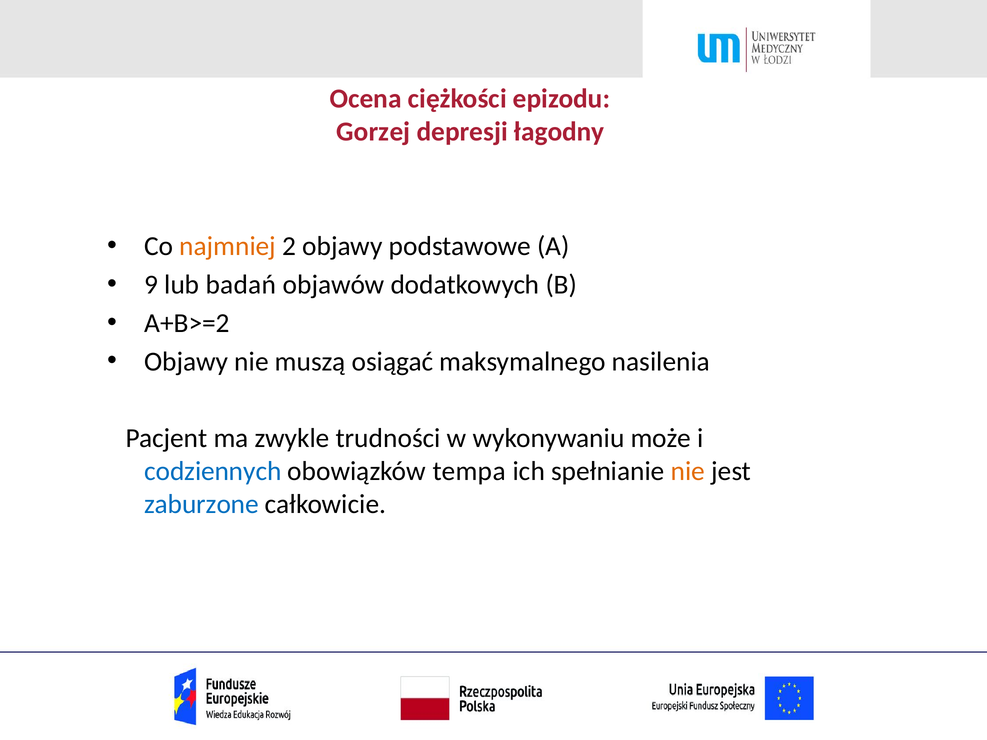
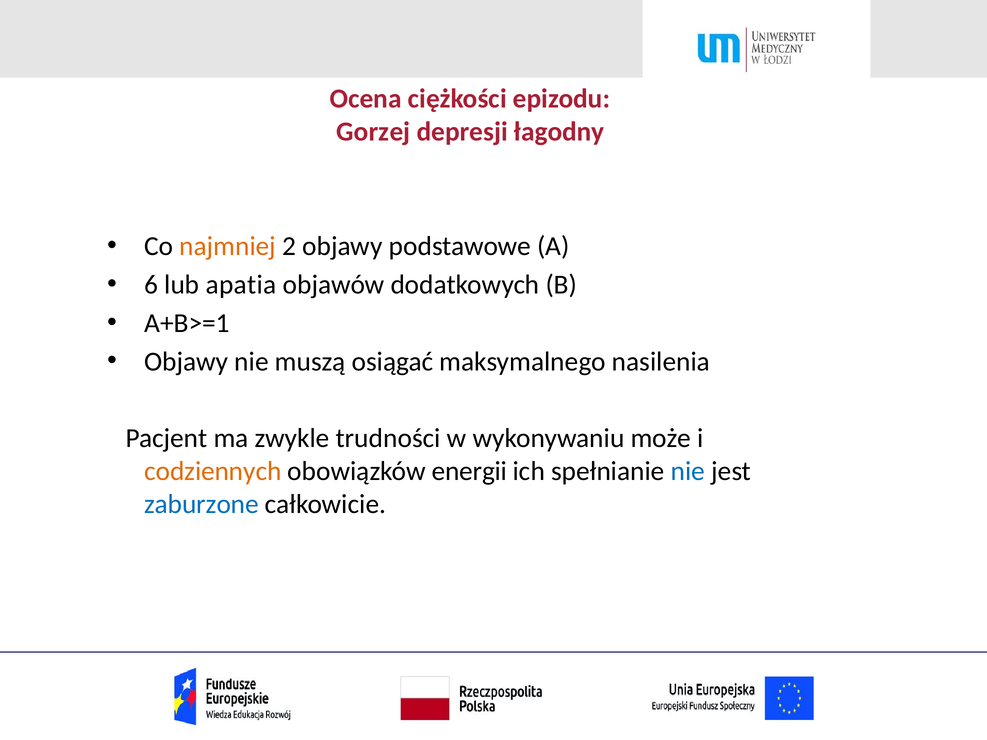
9: 9 -> 6 (151, 285)
badań: badań -> apatia (241, 285)
A+B>=2: A+B>=2 -> A+B>=1 (187, 323)
codziennych colour: blue -> orange (213, 471)
tempa: tempa -> energii (469, 471)
nie colour: orange -> blue (688, 471)
